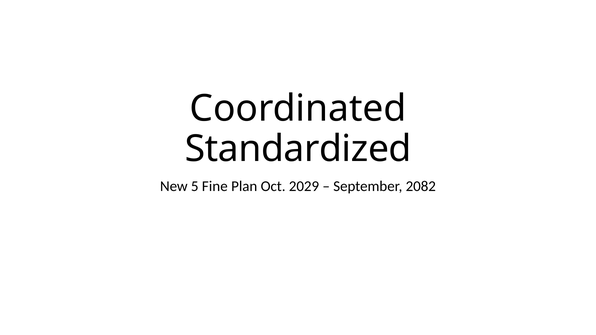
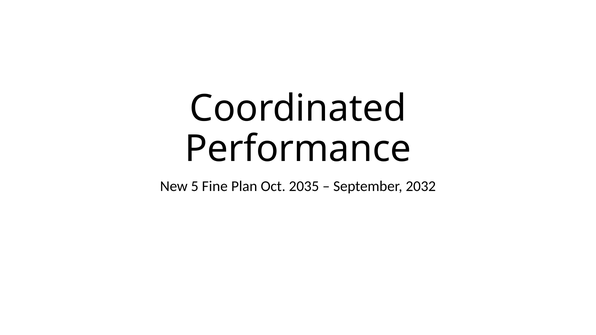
Standardized: Standardized -> Performance (298, 149)
2029: 2029 -> 2035 (304, 186)
2082: 2082 -> 2032 (421, 186)
